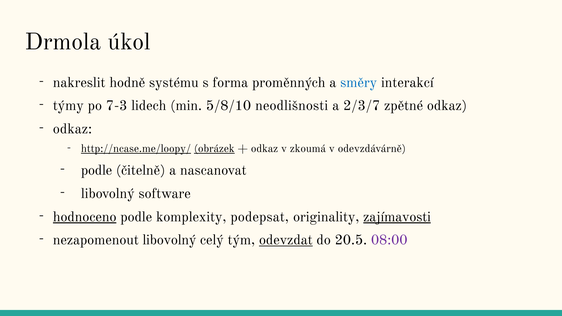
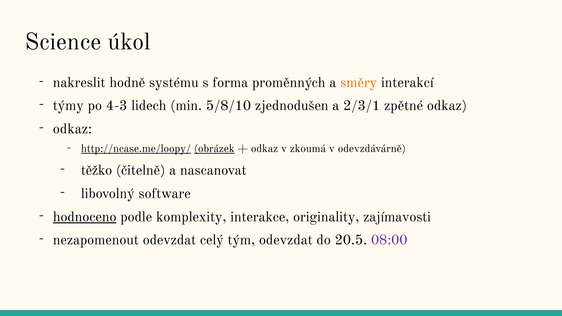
Drmola: Drmola -> Science (63, 42)
směry colour: blue -> orange (359, 82)
7-3: 7-3 -> 4-3 (117, 106)
neodlišnosti: neodlišnosti -> zjednodušen (292, 106)
2/3/7: 2/3/7 -> 2/3/1 (362, 106)
podle: podle -> těžko (97, 170)
podepsat: podepsat -> interakce (260, 217)
zajímavosti underline: present -> none (397, 217)
nezapomenout libovolný: libovolný -> odevzdat (169, 240)
odevzdat underline: present -> none (286, 240)
